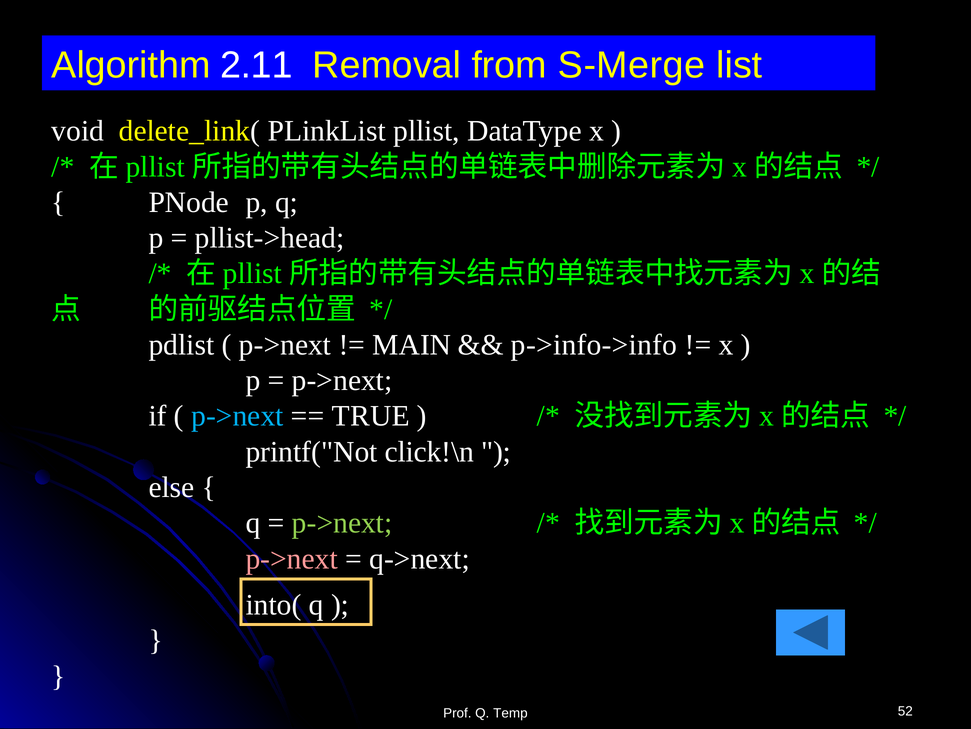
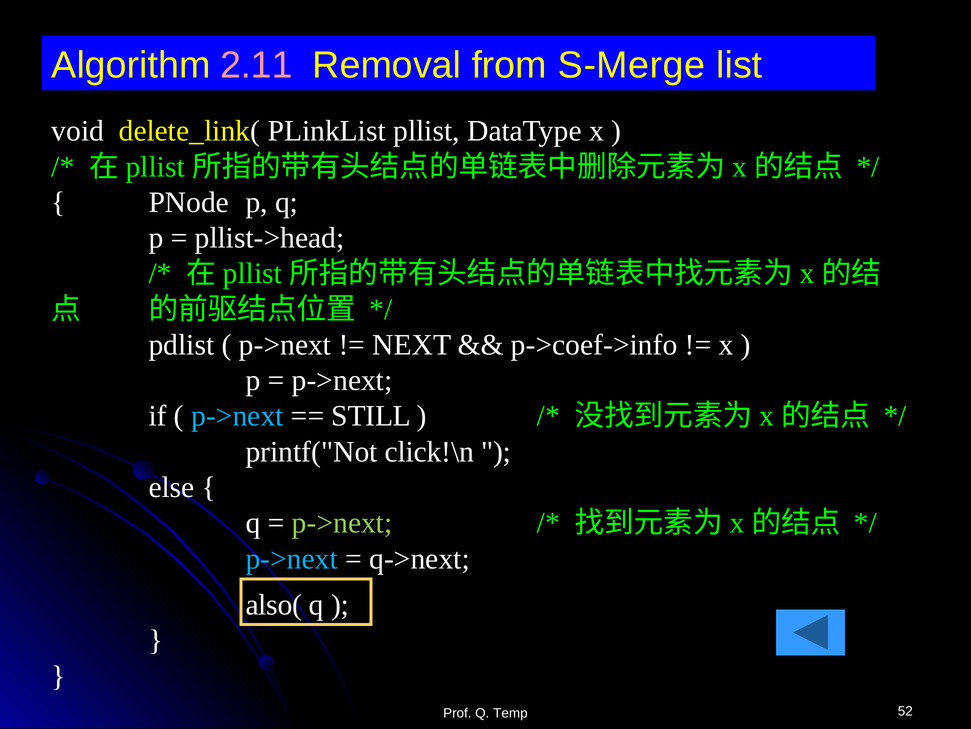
2.11 colour: white -> pink (256, 65)
MAIN: MAIN -> NEXT (412, 345)
p->info->info: p->info->info -> p->coef->info (594, 345)
TRUE: TRUE -> STILL (371, 416)
p->next colour: pink -> light blue (292, 558)
into(: into( -> also( (274, 604)
